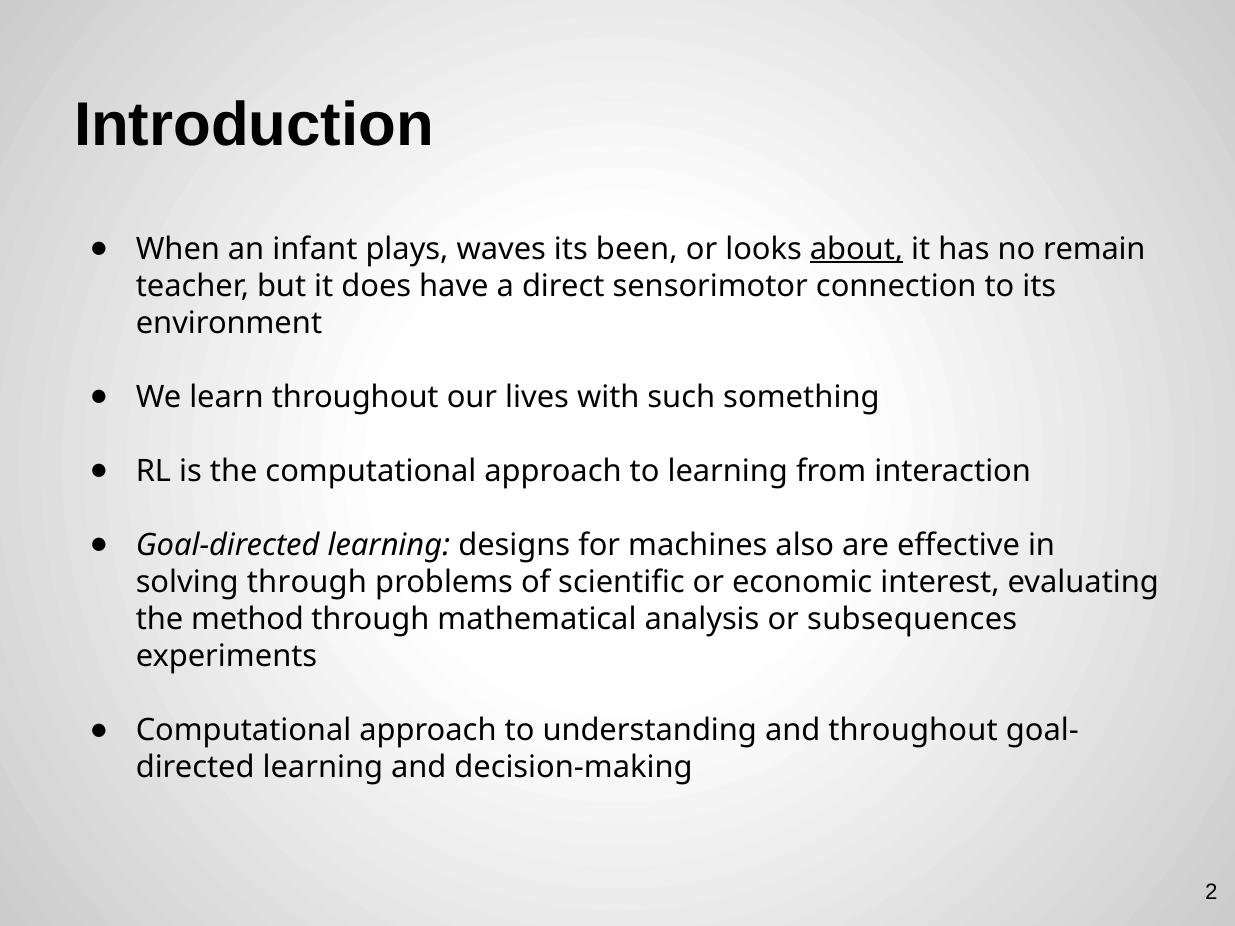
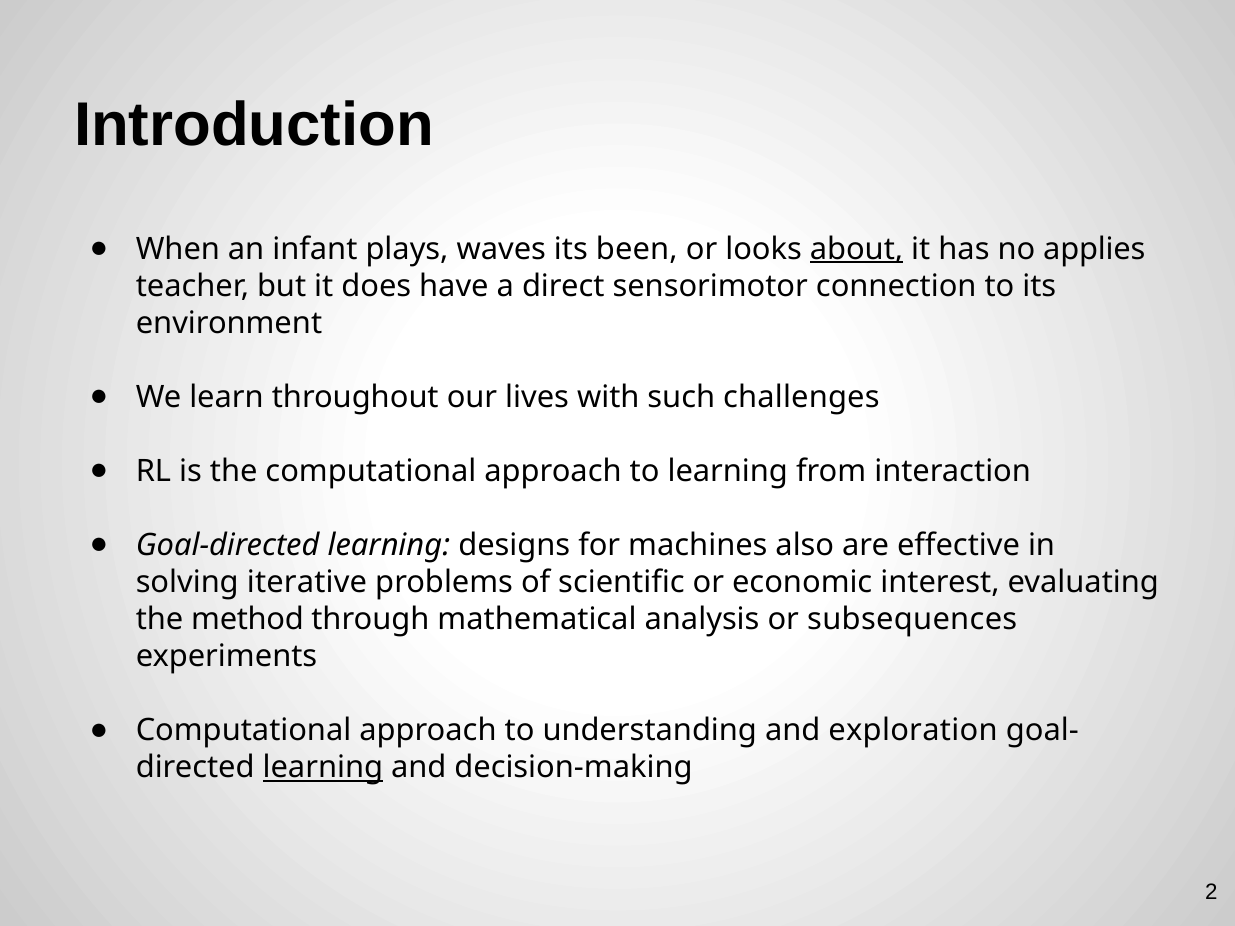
remain: remain -> applies (1094, 249)
something: something -> challenges (801, 397)
solving through: through -> iterative (307, 583)
and throughout: throughout -> exploration (913, 731)
learning underline: none -> present (323, 768)
